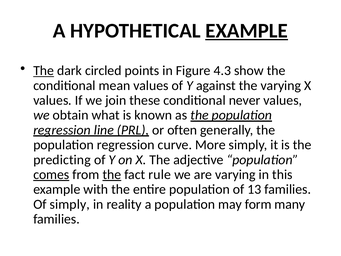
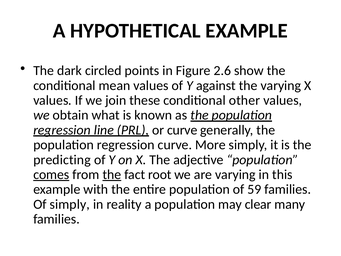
EXAMPLE underline: present -> none (247, 31)
The underline: present -> none (44, 71)
4.3: 4.3 -> 2.6 (222, 71)
never: never -> other (244, 100)
or often: often -> curve (182, 130)
rule: rule -> root (160, 174)
13: 13 -> 59 (254, 189)
form: form -> clear (258, 204)
